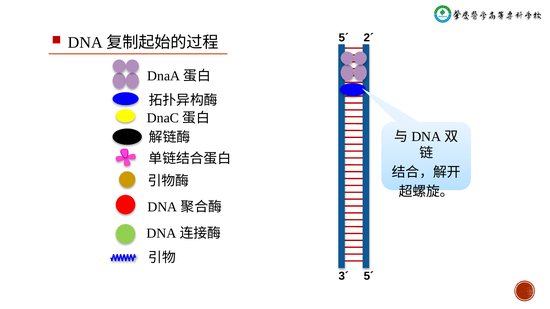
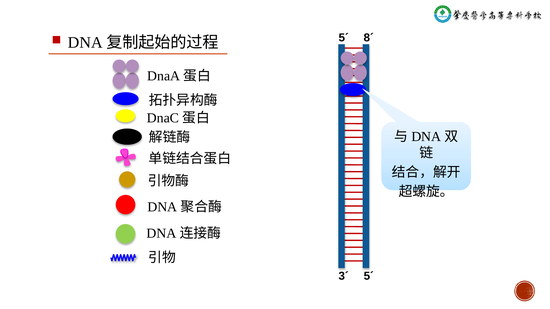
2´: 2´ -> 8´ (369, 38)
